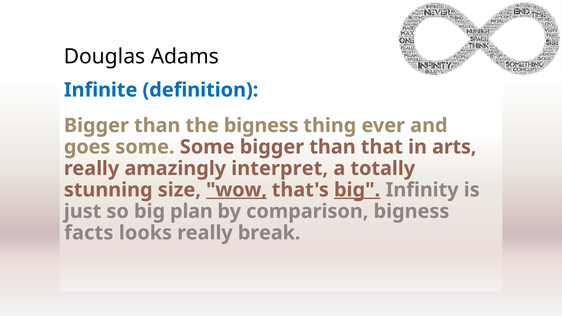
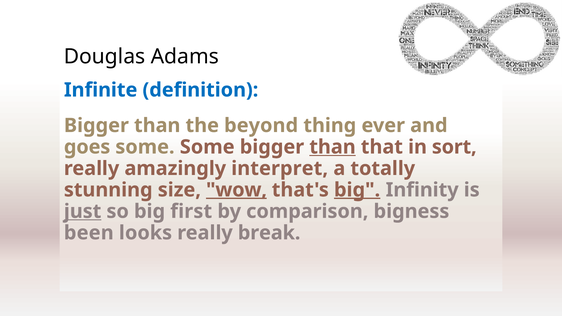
the bigness: bigness -> beyond (261, 126)
than underline: none -> present (332, 147)
arts: arts -> sort (454, 147)
just underline: none -> present (83, 211)
plan: plan -> first (191, 211)
facts: facts -> been (89, 233)
